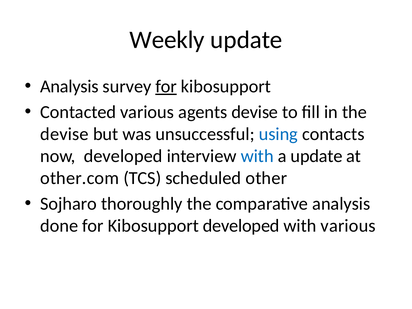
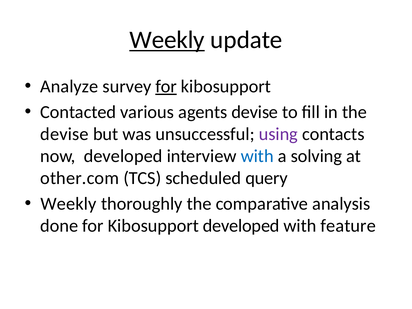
Weekly underline: none -> present (167, 40)
Analysis: Analysis -> Analyze (69, 86)
using colour: blue -> purple (278, 134)
a update: update -> solving (316, 156)
other: other -> query (267, 178)
Sojharo: Sojharo -> Weekly (68, 204)
with various: various -> feature (348, 226)
